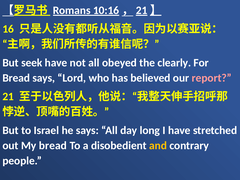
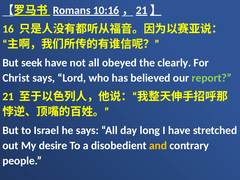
Bread: Bread -> Christ (16, 78)
report colour: pink -> light green (212, 78)
My bread: bread -> desire (53, 146)
